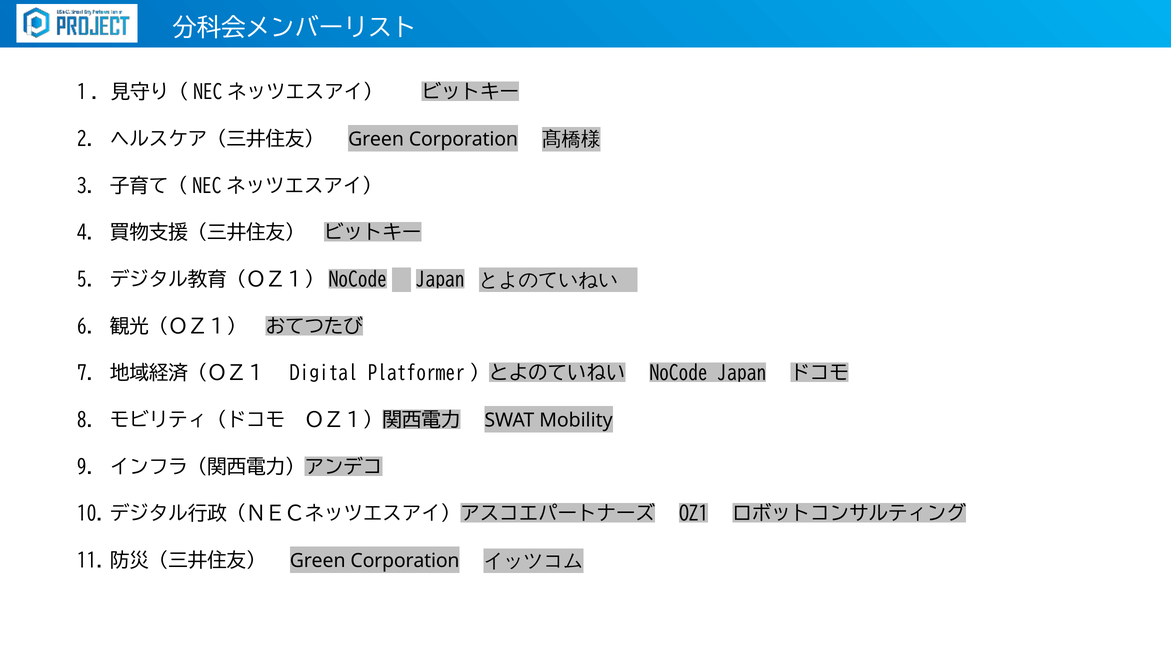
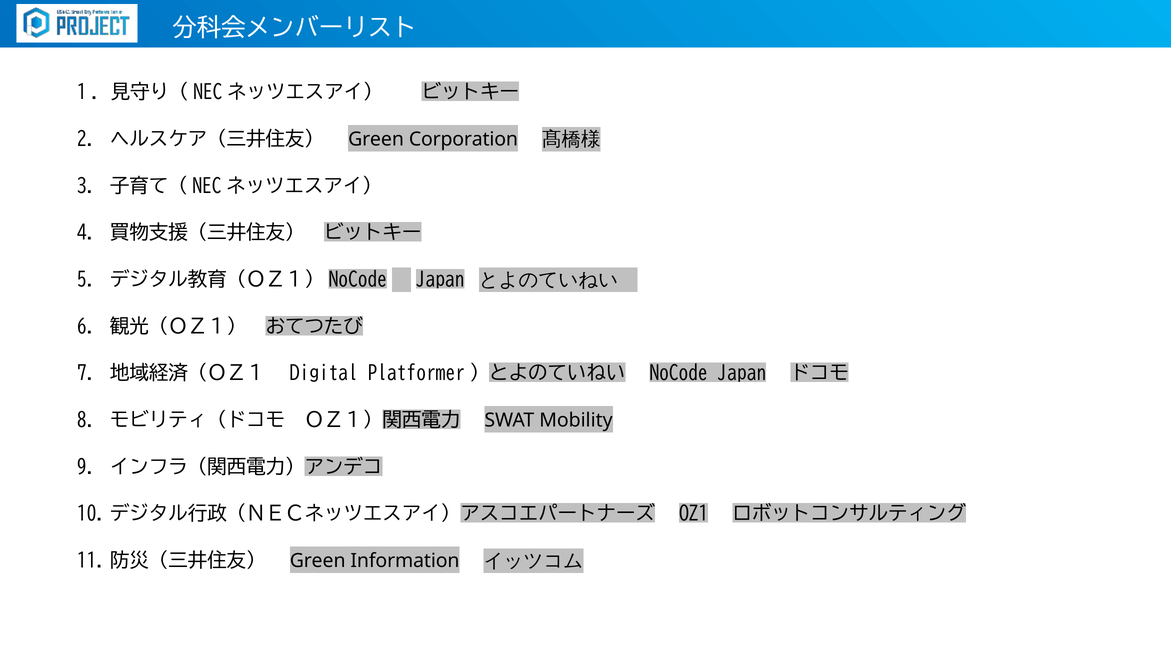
Corporation: Corporation -> Information (405, 561)
